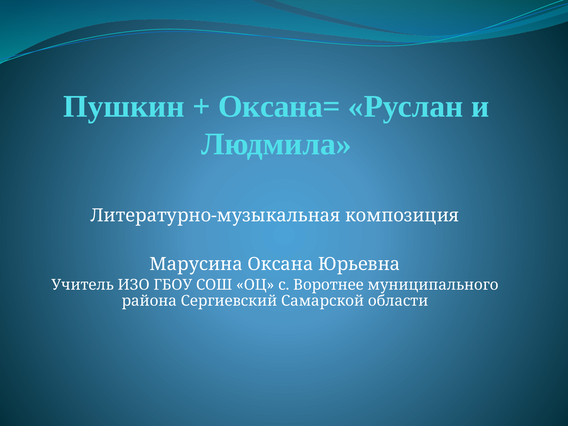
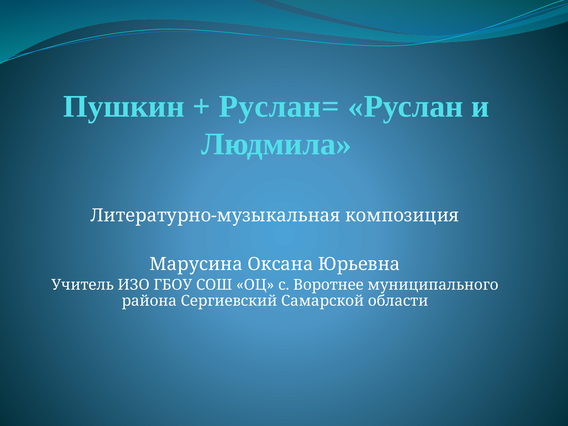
Оксана=: Оксана= -> Руслан= (279, 106)
